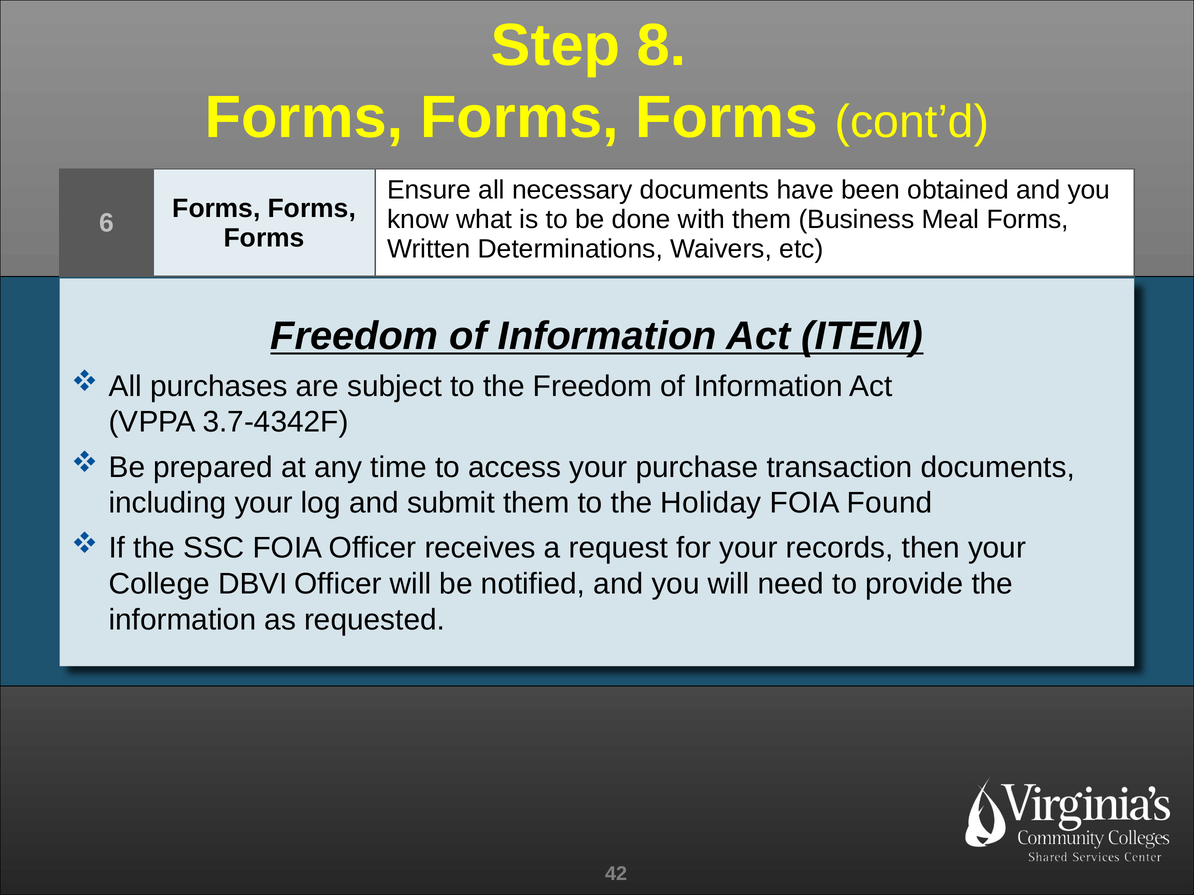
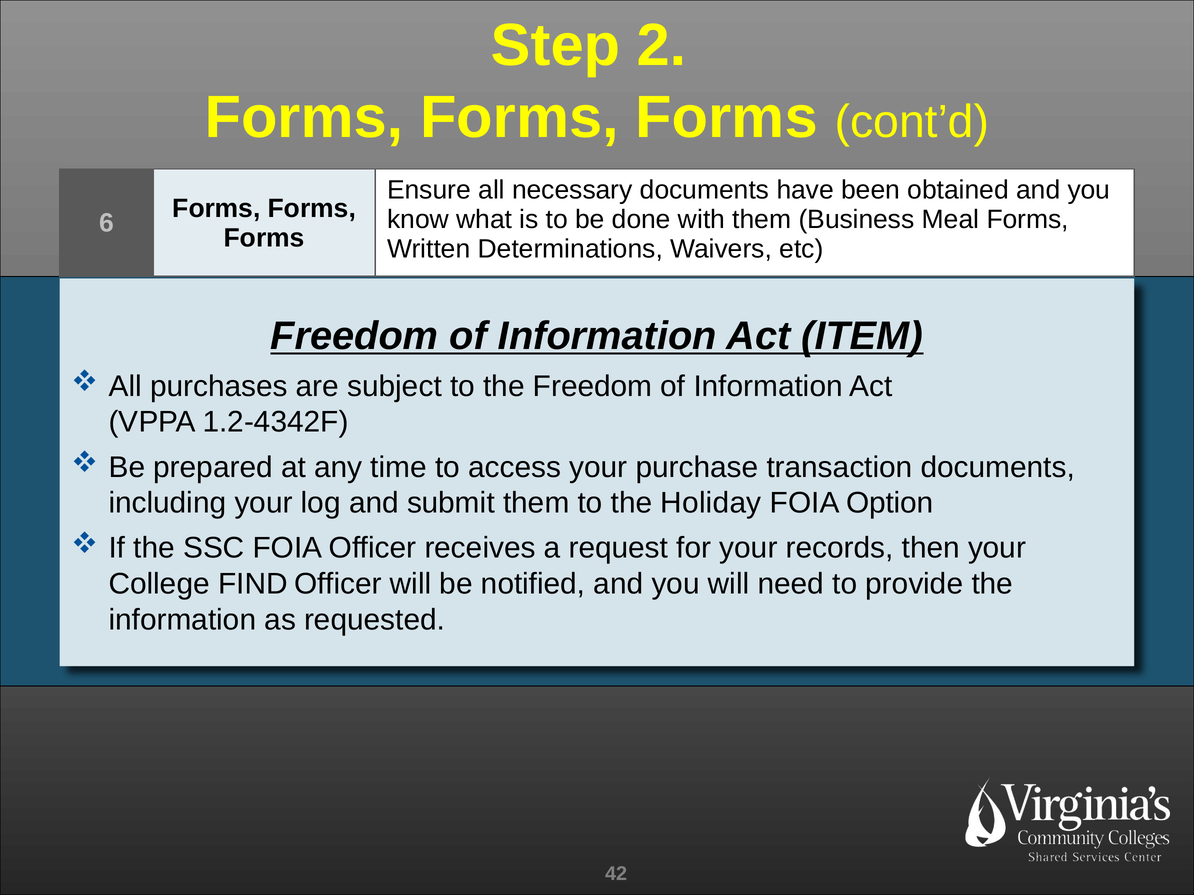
8: 8 -> 2 (661, 46)
3.7-4342F: 3.7-4342F -> 1.2-4342F (276, 422)
Found: Found -> Option (890, 503)
DBVI: DBVI -> FIND (253, 584)
